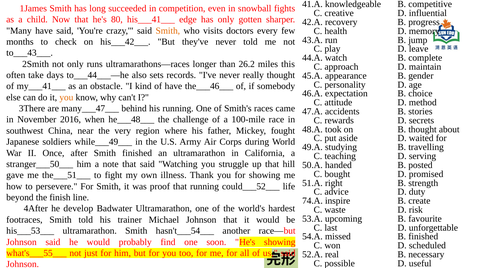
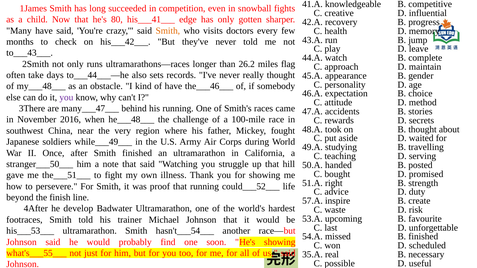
this: this -> flag (288, 64)
my___41___: my___41___ -> my___48___ (41, 86)
you colour: orange -> purple (66, 97)
74.A: 74.A -> 57.A (312, 201)
52.A: 52.A -> 35.A (312, 255)
